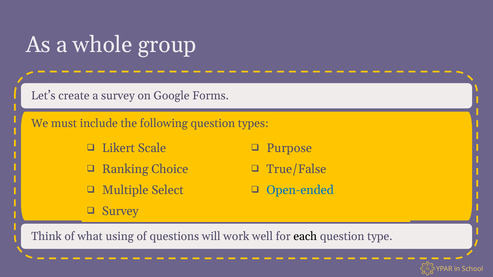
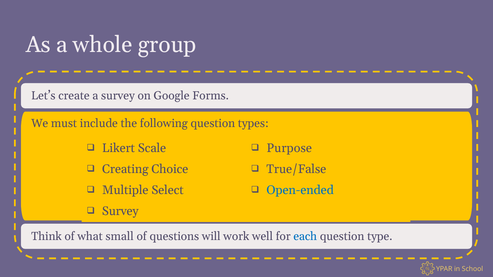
Ranking: Ranking -> Creating (125, 169)
using: using -> small (120, 236)
each colour: black -> blue (305, 236)
